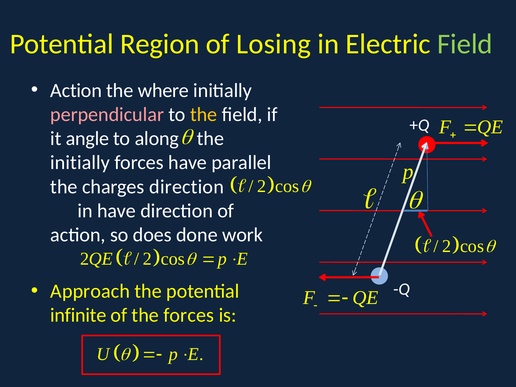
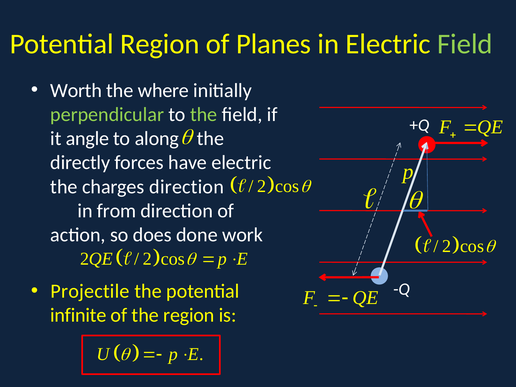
Losing: Losing -> Planes (274, 44)
Action: Action -> Worth (76, 90)
perpendicular colour: pink -> light green (107, 114)
the colour: yellow -> light green (204, 114)
initially: initially -> directly (80, 163)
have parallel: parallel -> electric (241, 163)
in have: have -> from (117, 211)
Approach: Approach -> Projectile (90, 291)
the forces: forces -> region (189, 315)
